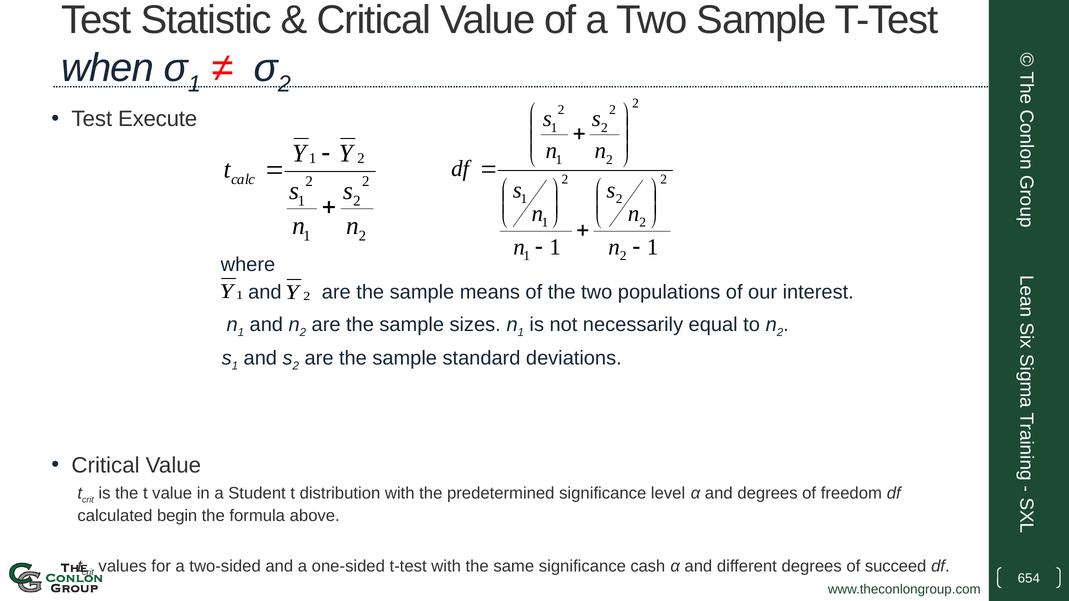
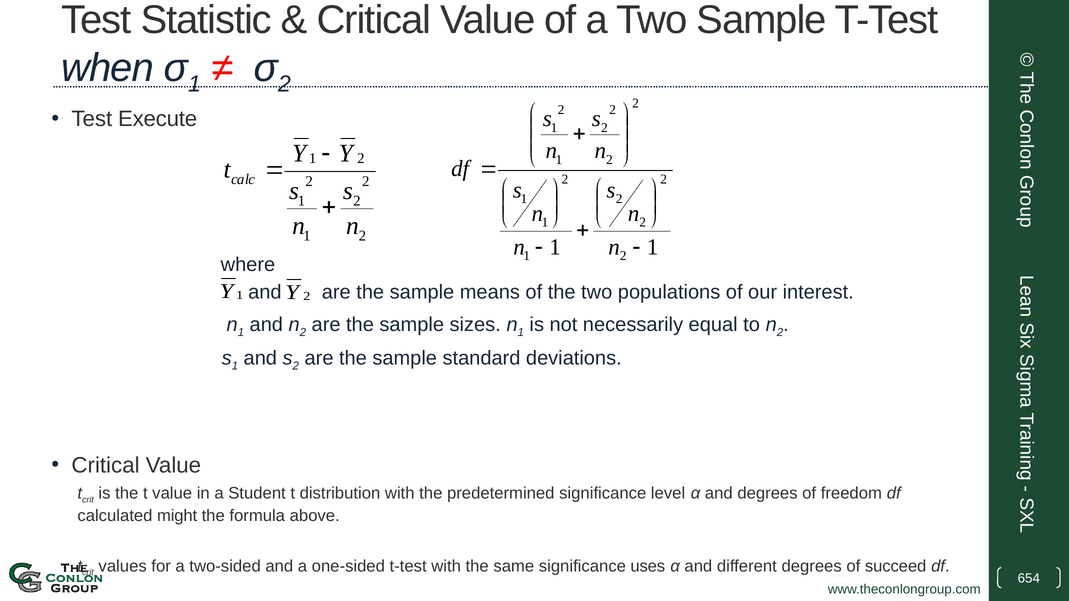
begin: begin -> might (177, 516)
cash: cash -> uses (648, 566)
